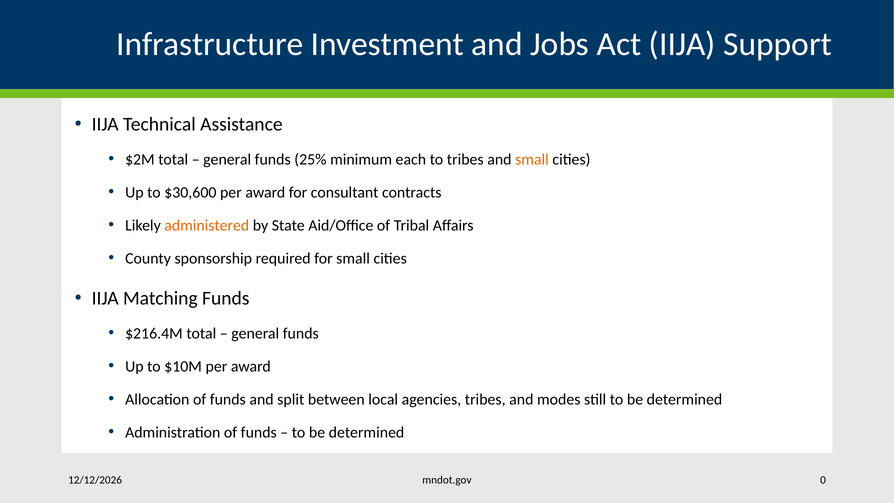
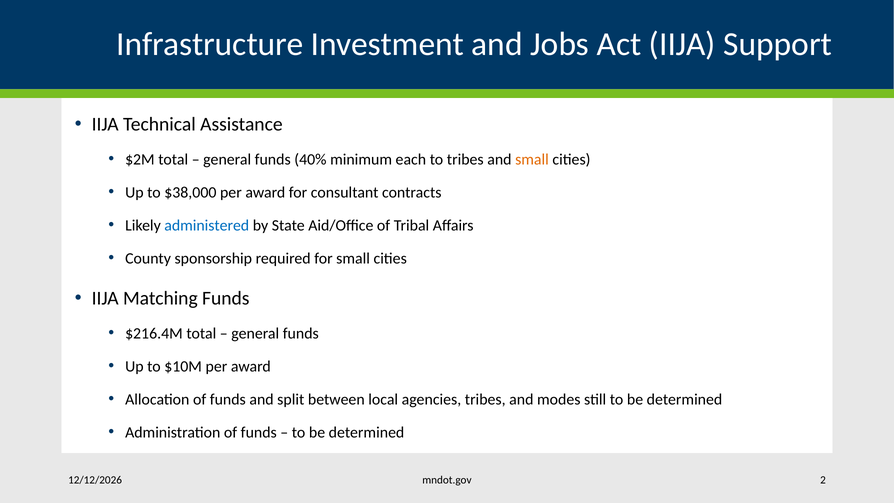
25%: 25% -> 40% (310, 159)
$30,600: $30,600 -> $38,000 (190, 192)
administered colour: orange -> blue (207, 225)
0: 0 -> 2 (823, 480)
